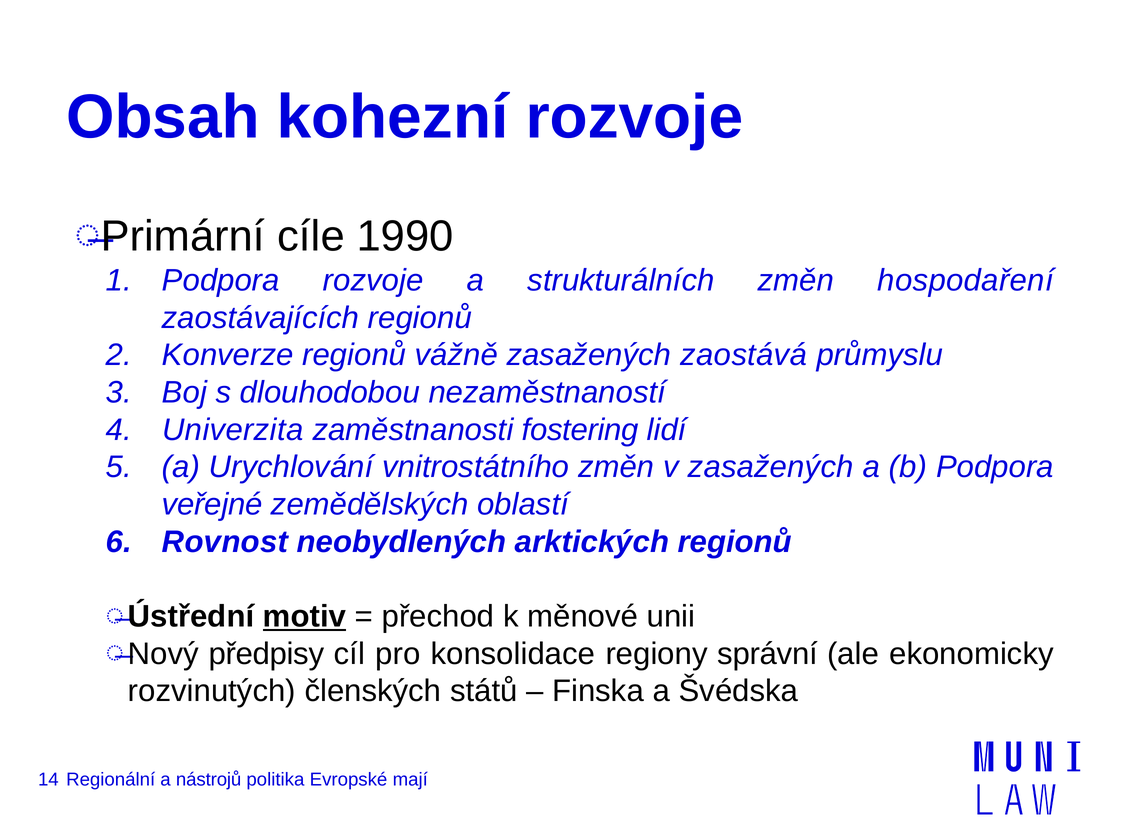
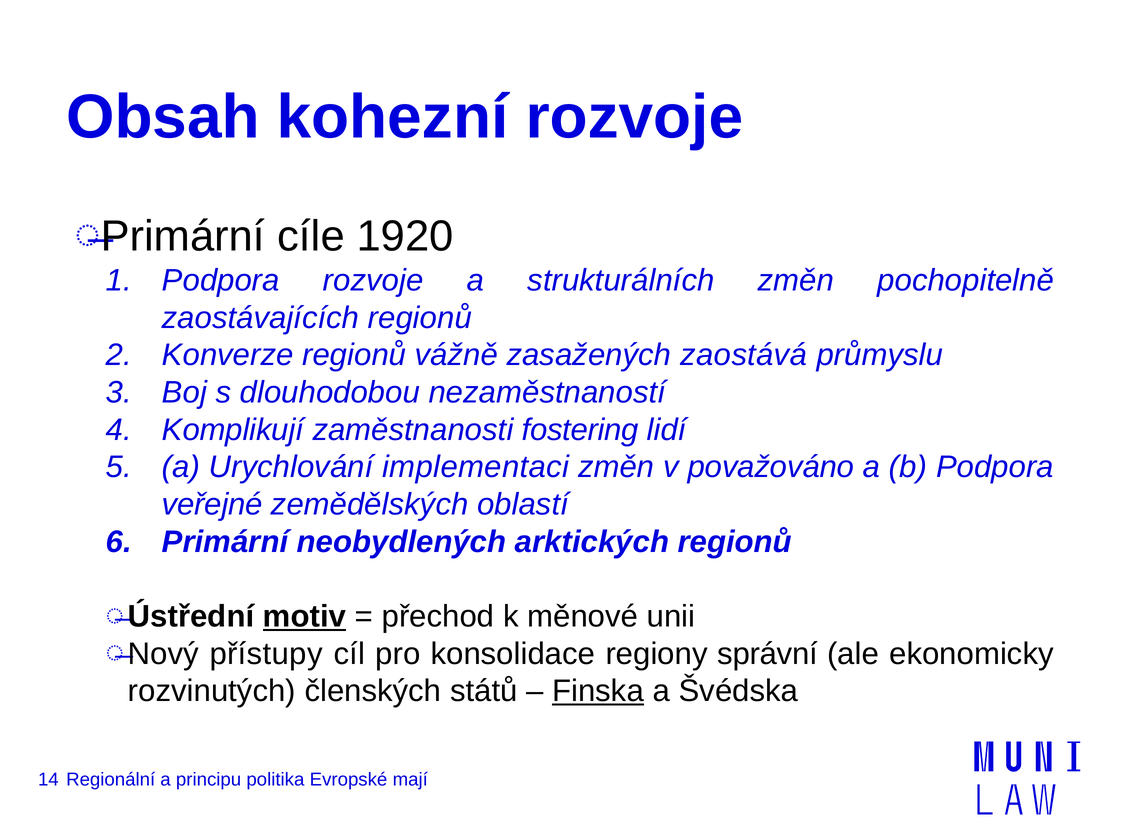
1990: 1990 -> 1920 (405, 237)
hospodaření: hospodaření -> pochopitelně (966, 281)
Univerzita: Univerzita -> Komplikují (233, 430)
vnitrostátního: vnitrostátního -> implementaci (476, 467)
v zasažených: zasažených -> považováno (771, 467)
Rovnost: Rovnost -> Primární (225, 542)
předpisy: předpisy -> přístupy (266, 654)
Finska underline: none -> present (598, 692)
nástrojů: nástrojů -> principu (209, 780)
